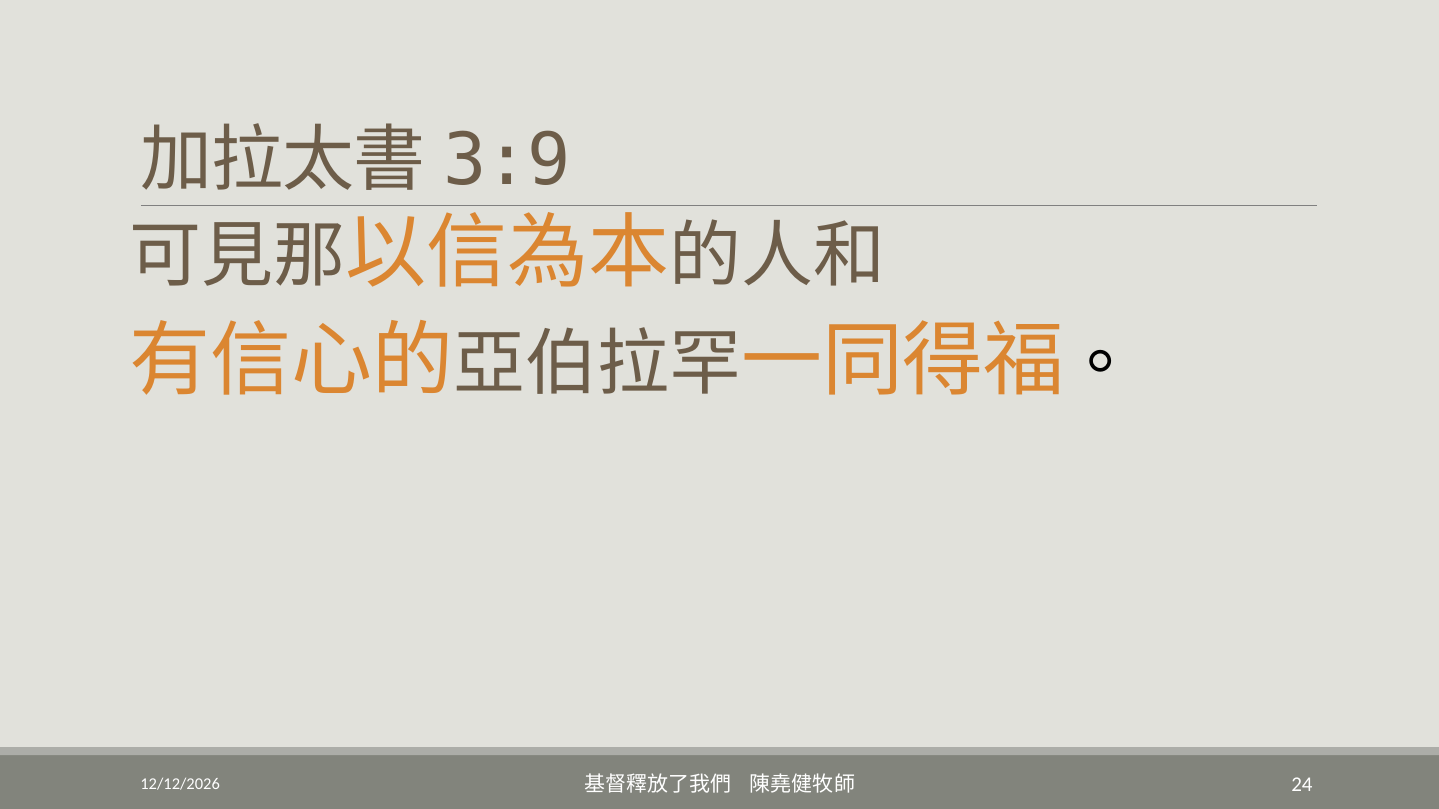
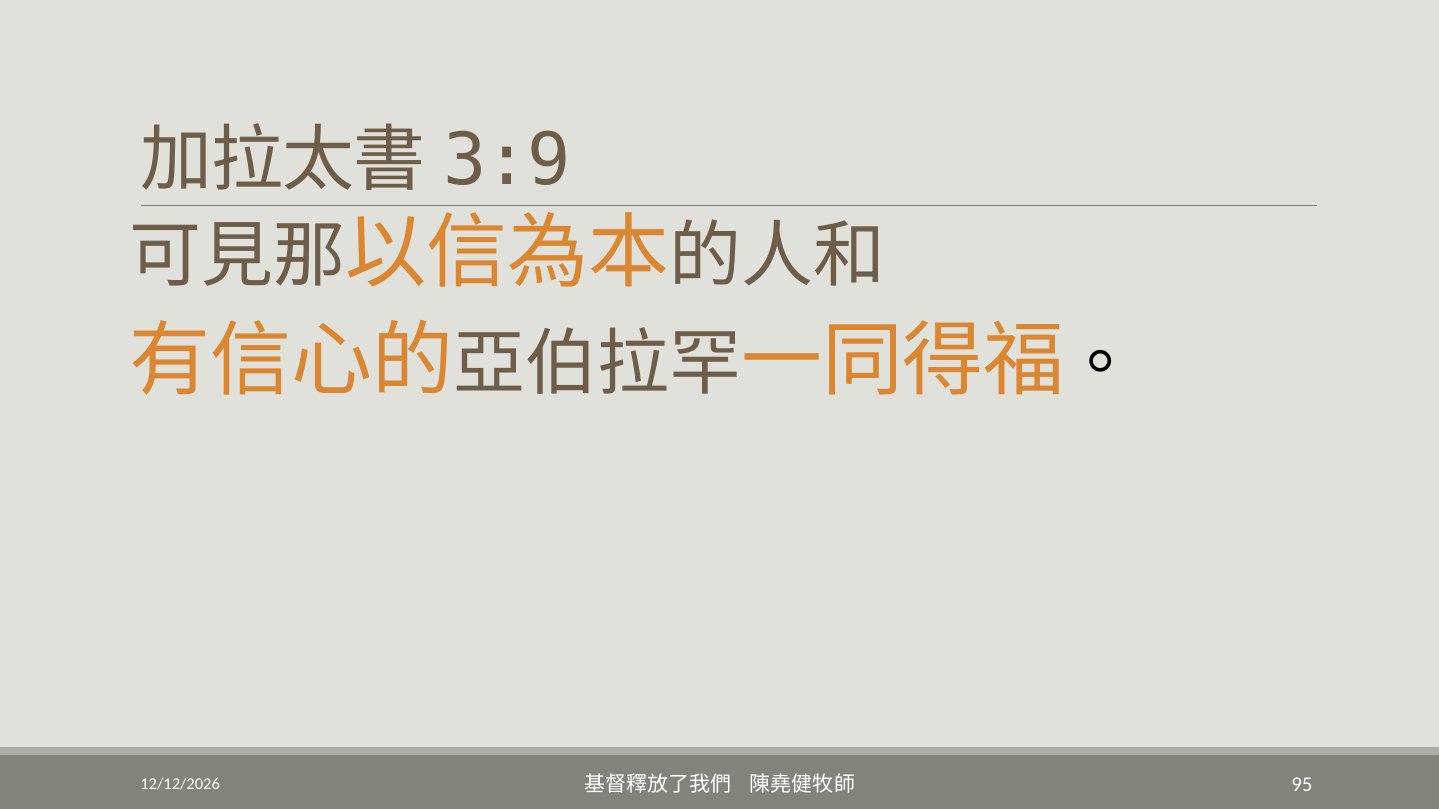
24: 24 -> 95 (1302, 785)
